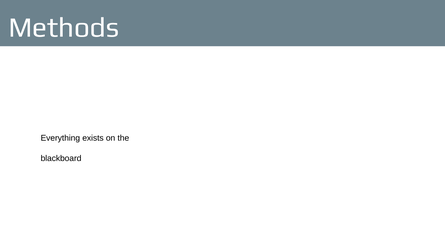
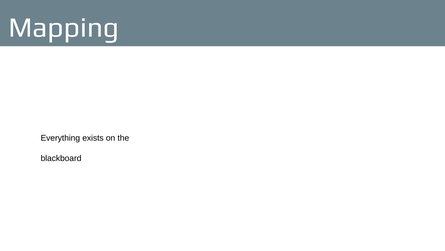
Methods: Methods -> Mapping (64, 27)
